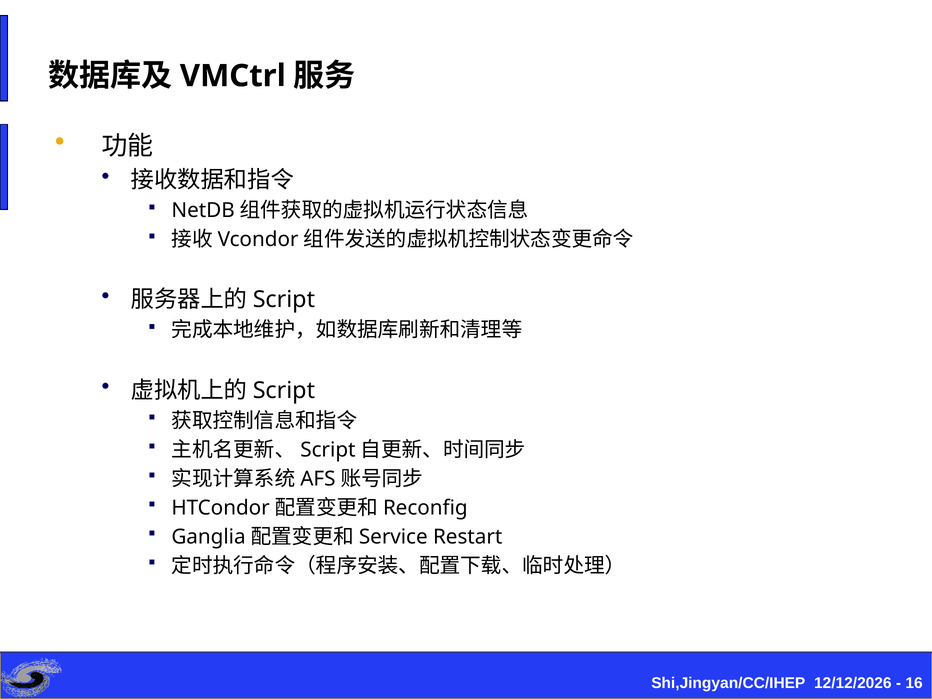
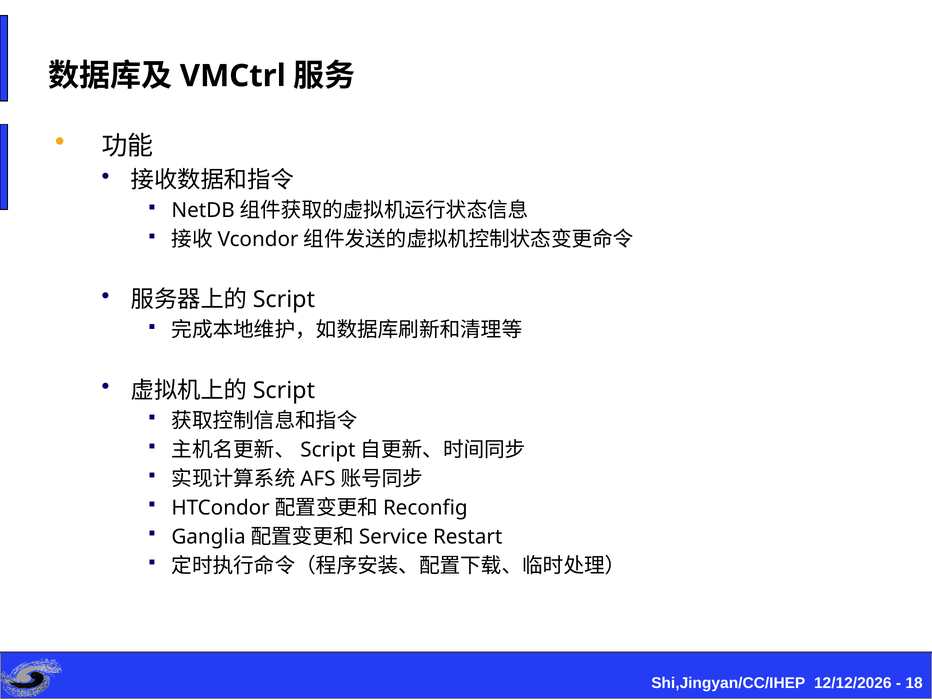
16: 16 -> 18 (914, 683)
